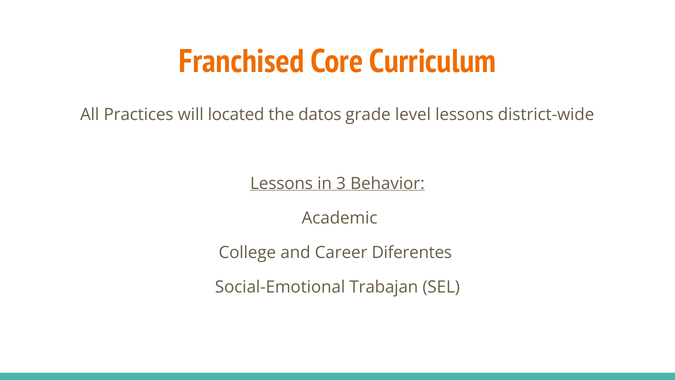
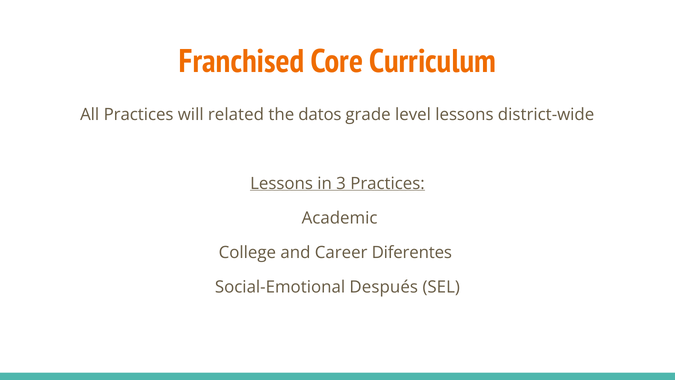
located: located -> related (236, 115)
3 Behavior: Behavior -> Practices (388, 184)
Trabajan: Trabajan -> Después (384, 287)
